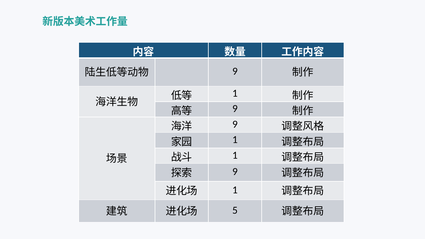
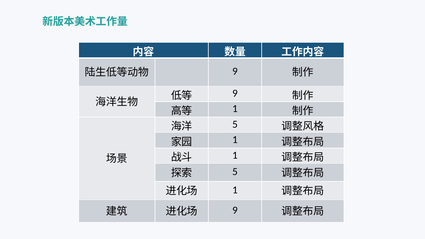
1: 1 -> 9 (235, 93)
9: 9 -> 1 (235, 109)
9: 9 -> 5 (235, 124)
9: 9 -> 5 (235, 172)
5: 5 -> 9 (235, 210)
